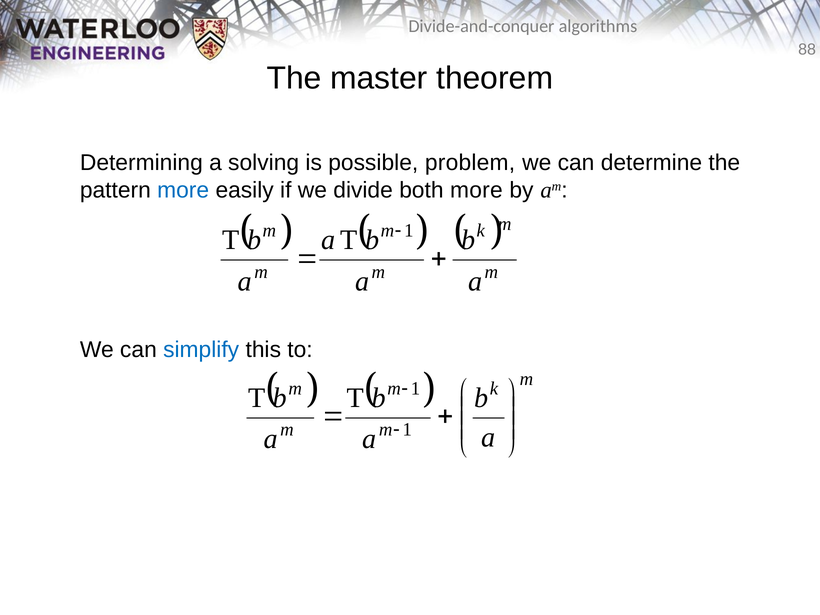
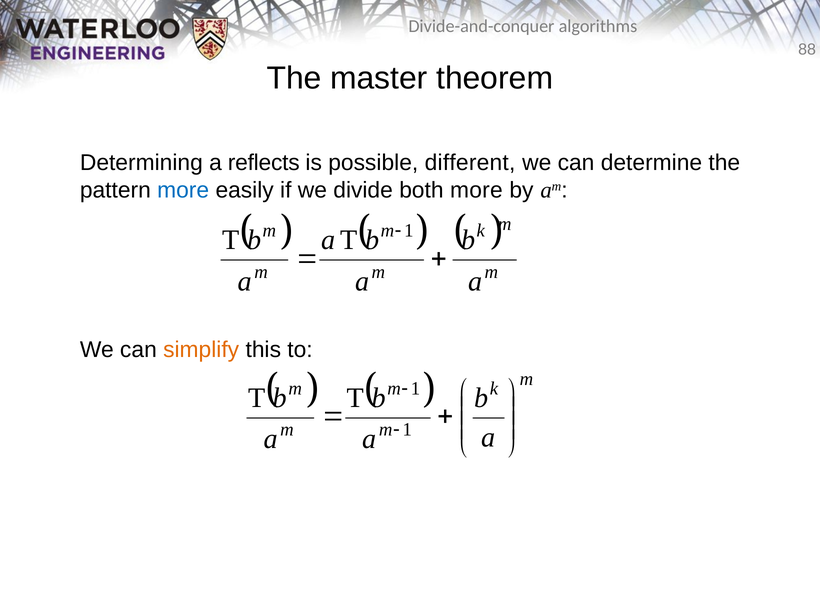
solving: solving -> reflects (264, 163)
problem: problem -> different (470, 163)
simplify colour: blue -> orange (201, 350)
